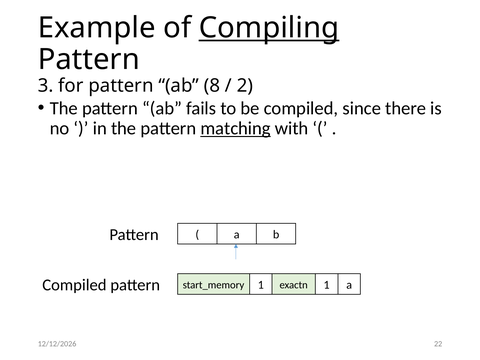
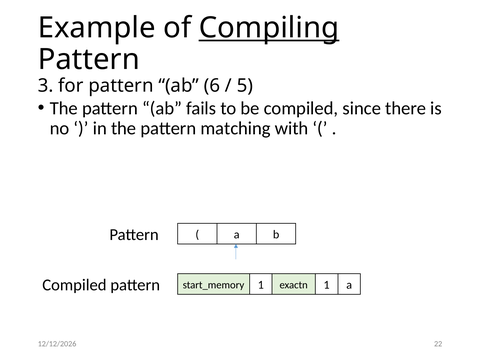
8: 8 -> 6 (212, 86)
2: 2 -> 5 (245, 86)
matching underline: present -> none (236, 128)
